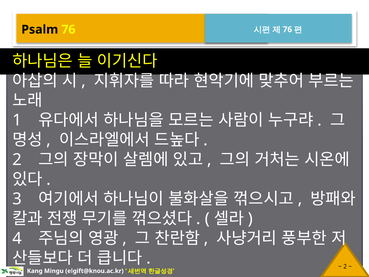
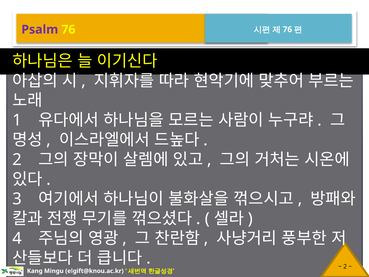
Psalm colour: black -> purple (40, 30)
